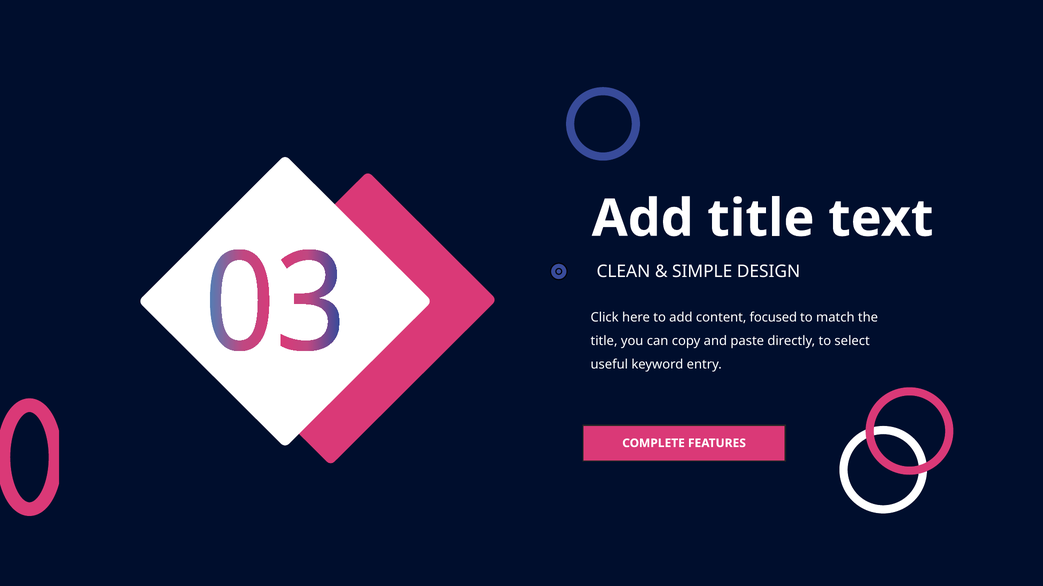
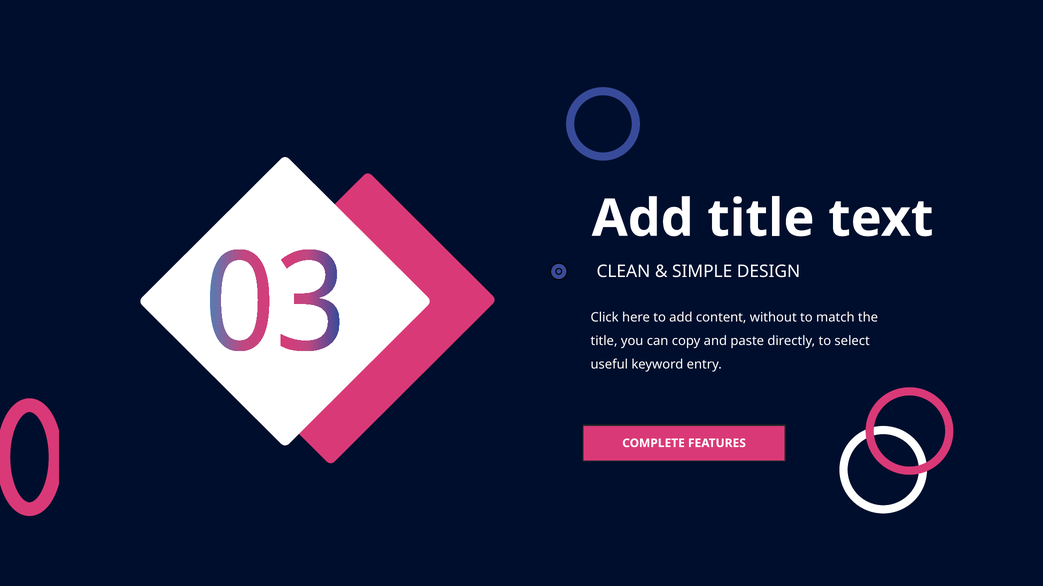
focused: focused -> without (773, 318)
